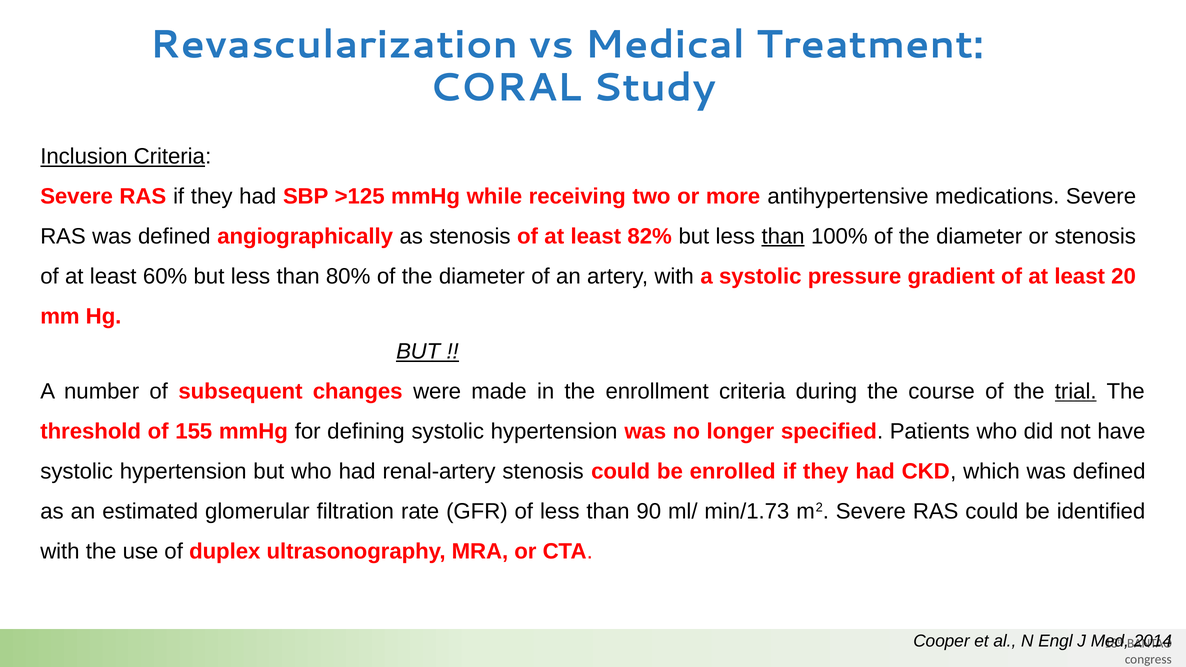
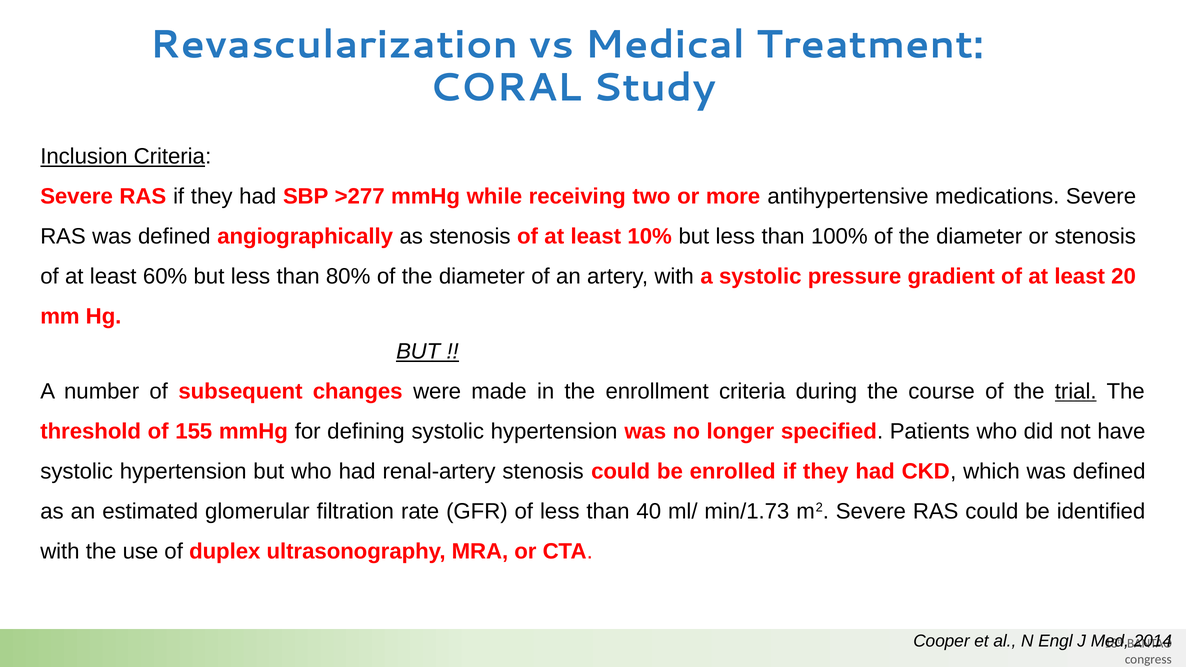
>125: >125 -> >277 (360, 196)
82%: 82% -> 10% (650, 236)
than underline: present -> none (783, 236)
90: 90 -> 40 (649, 511)
